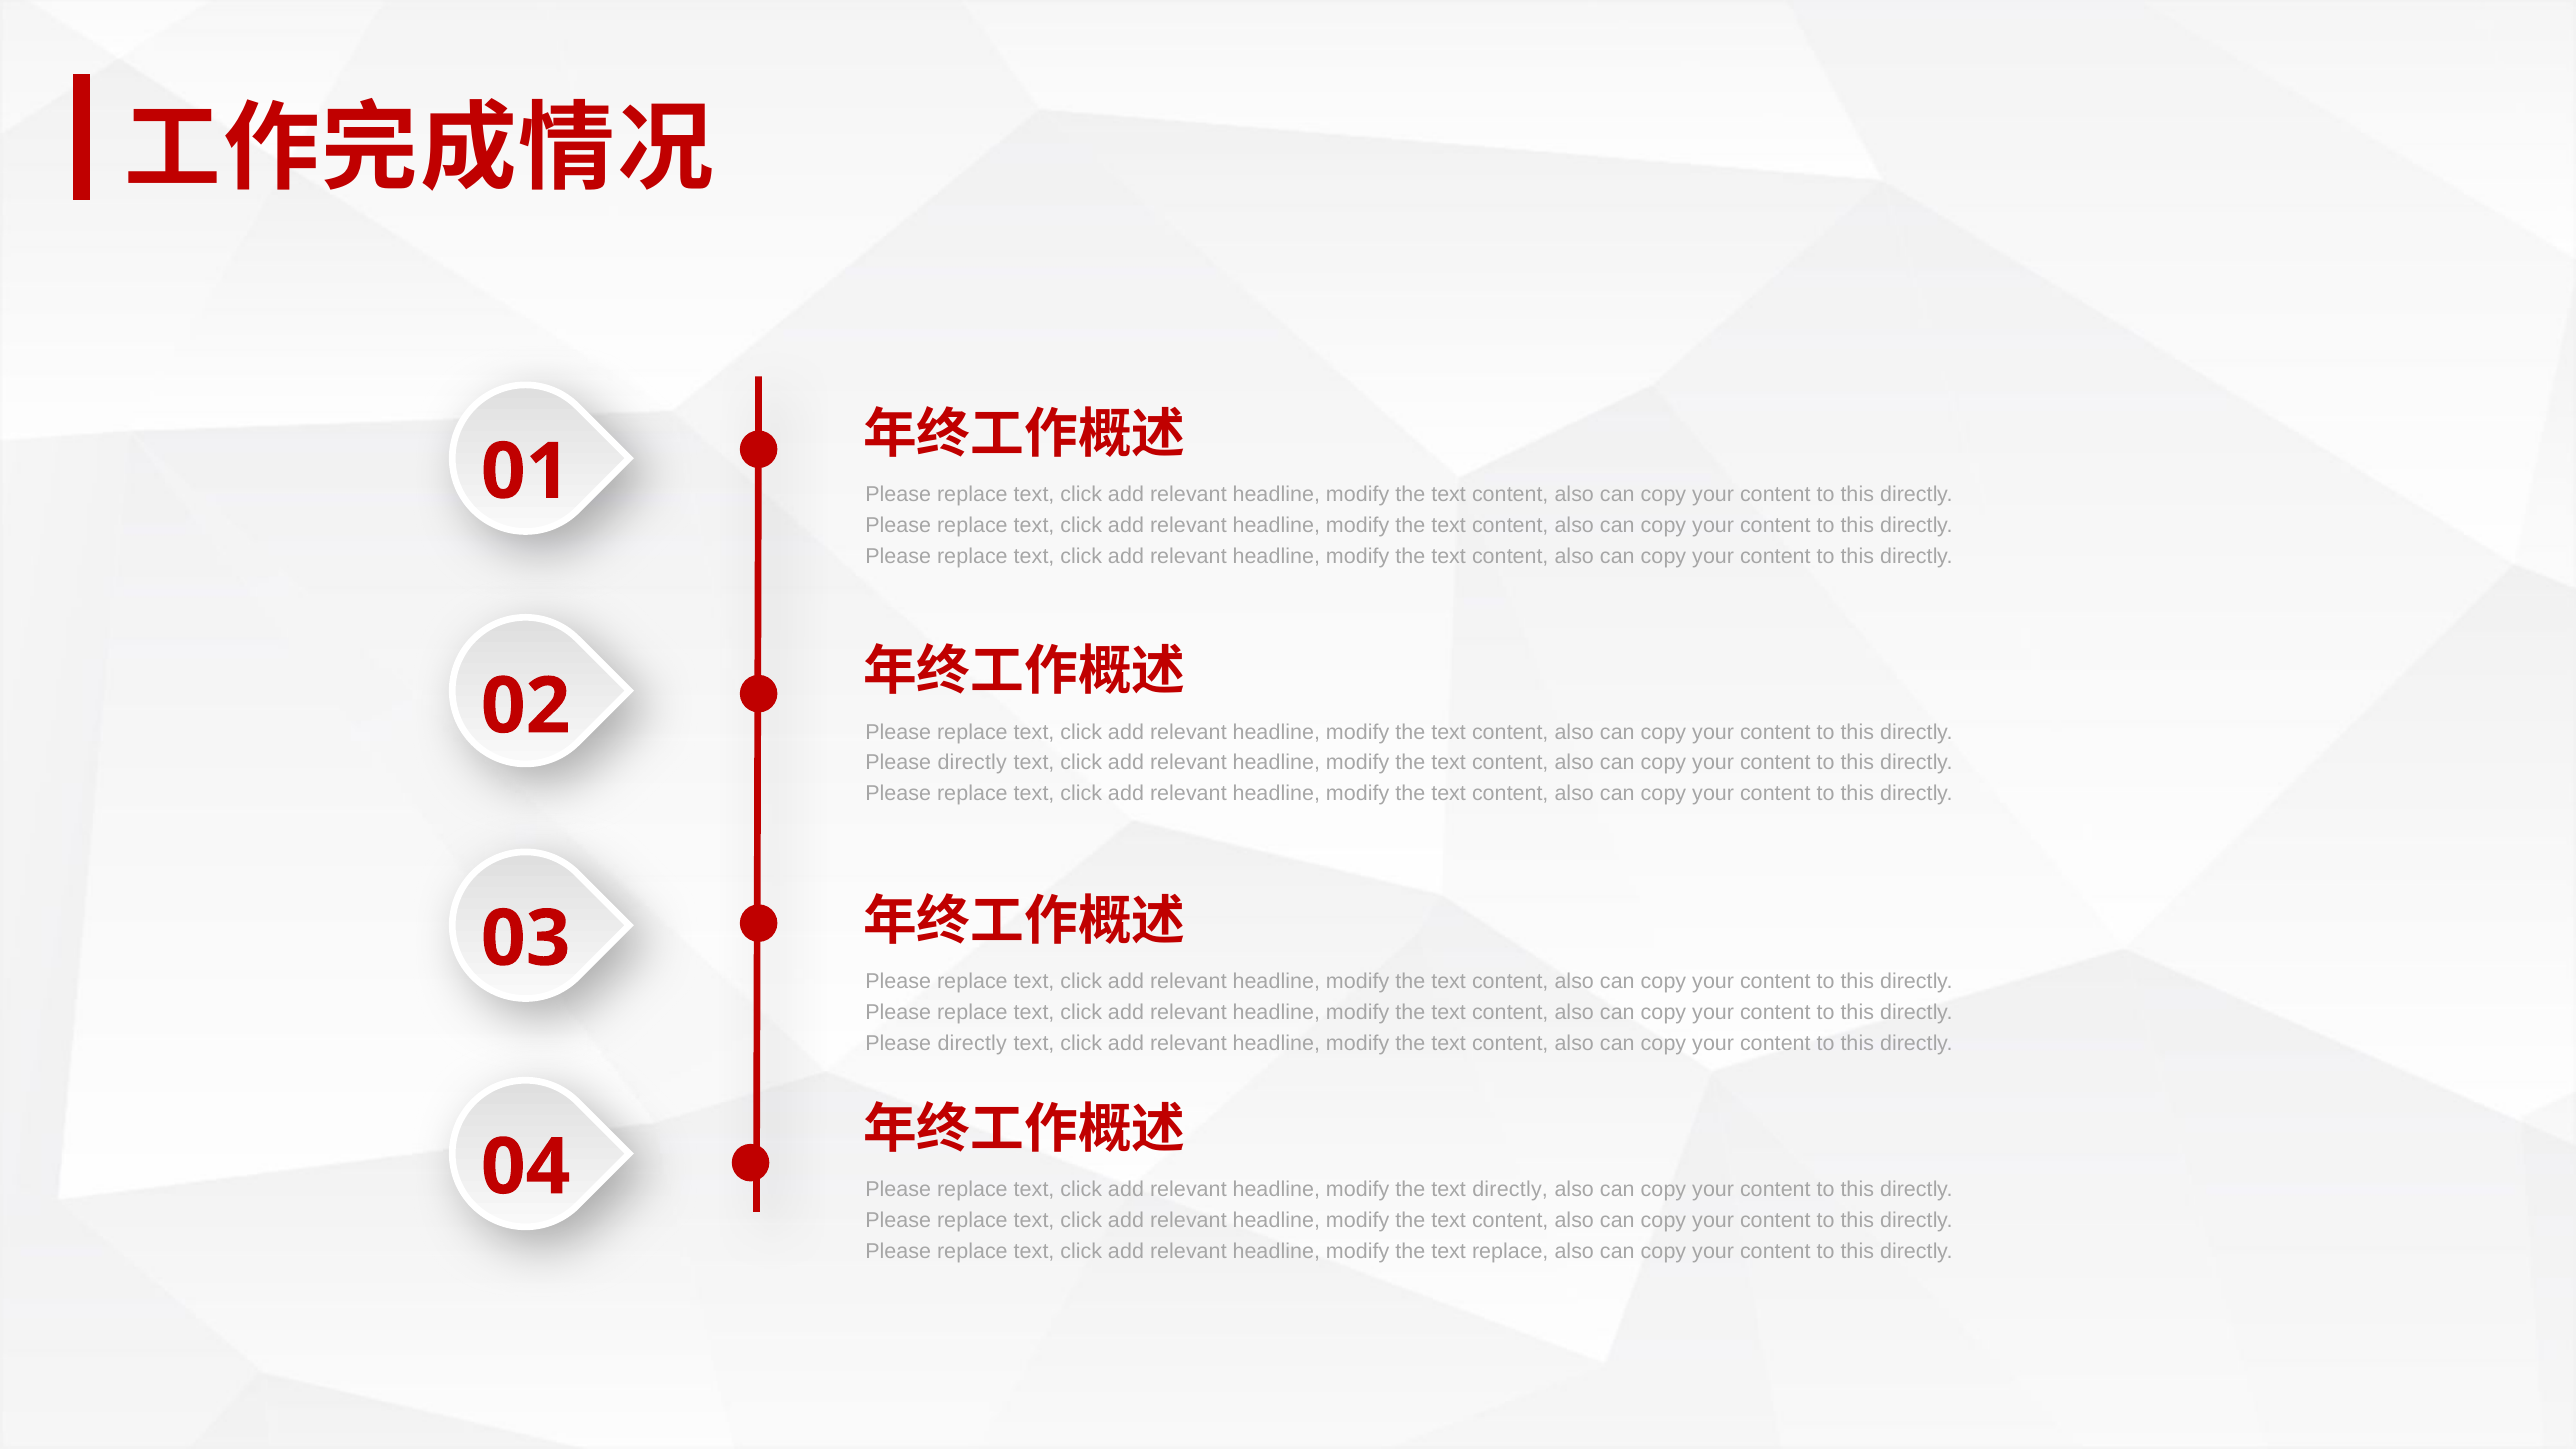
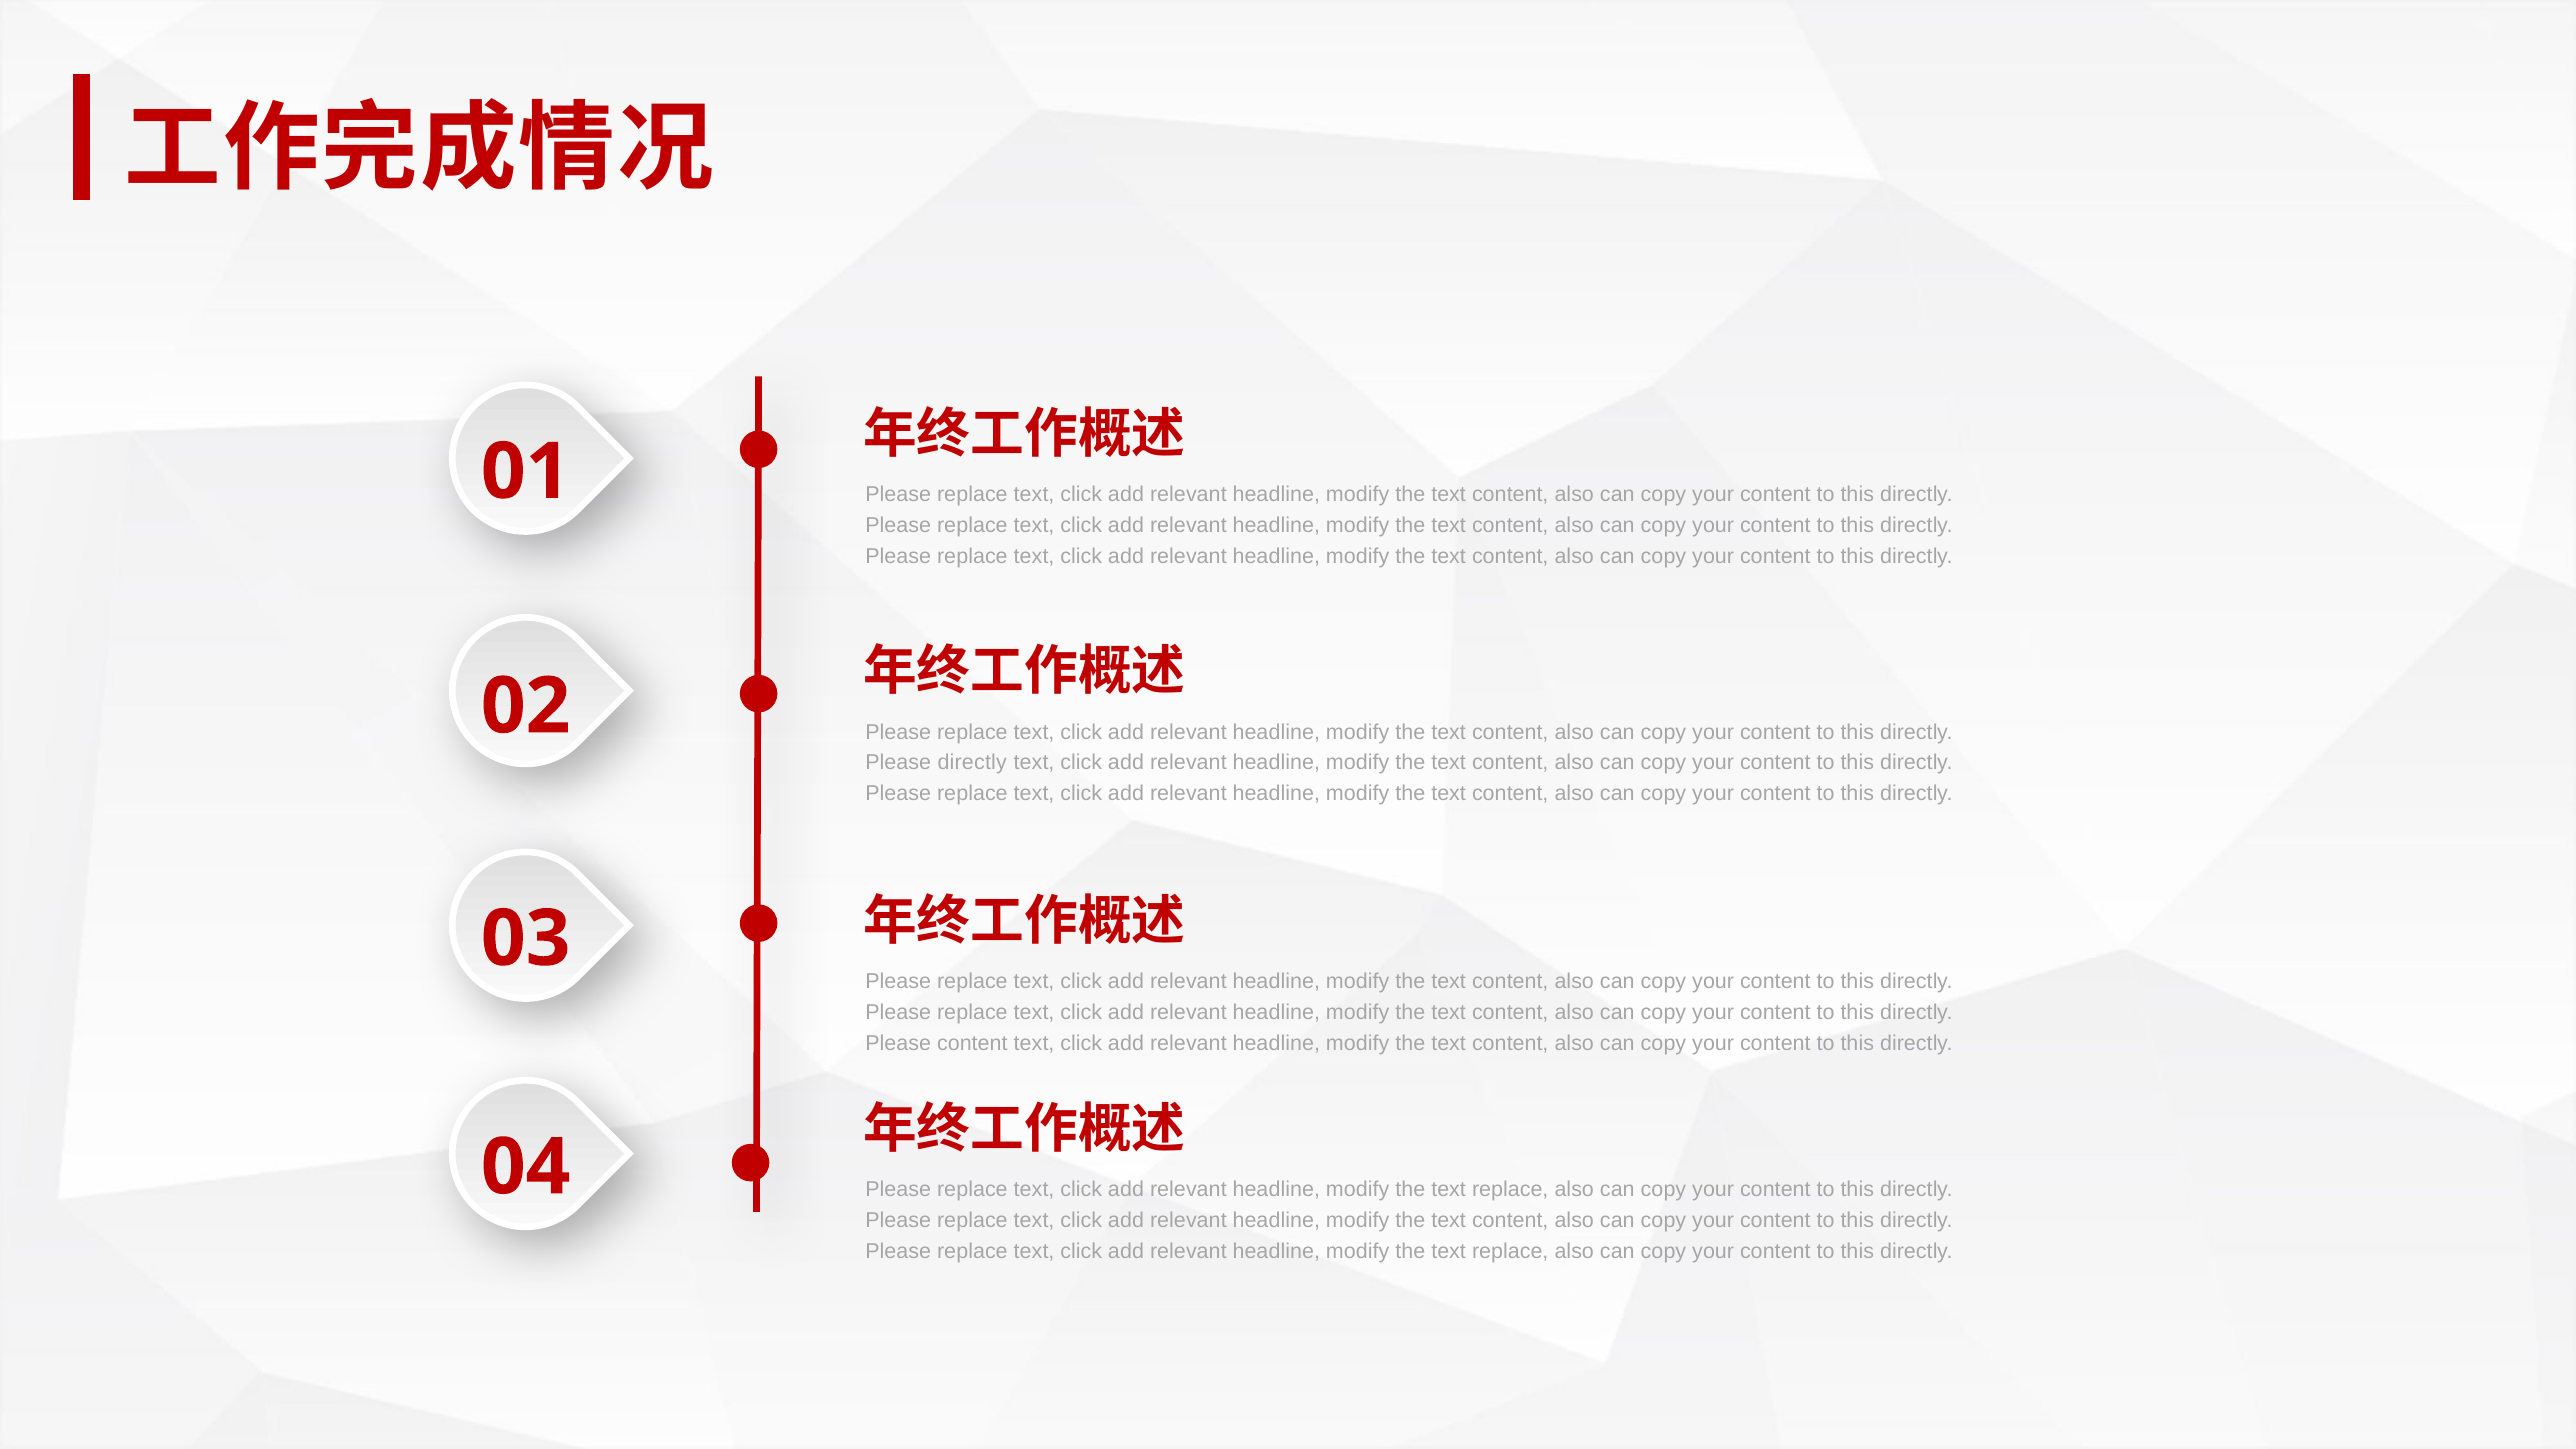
directly: directly -> content (972, 1043)
directly: directly -> replace (1510, 1189)
